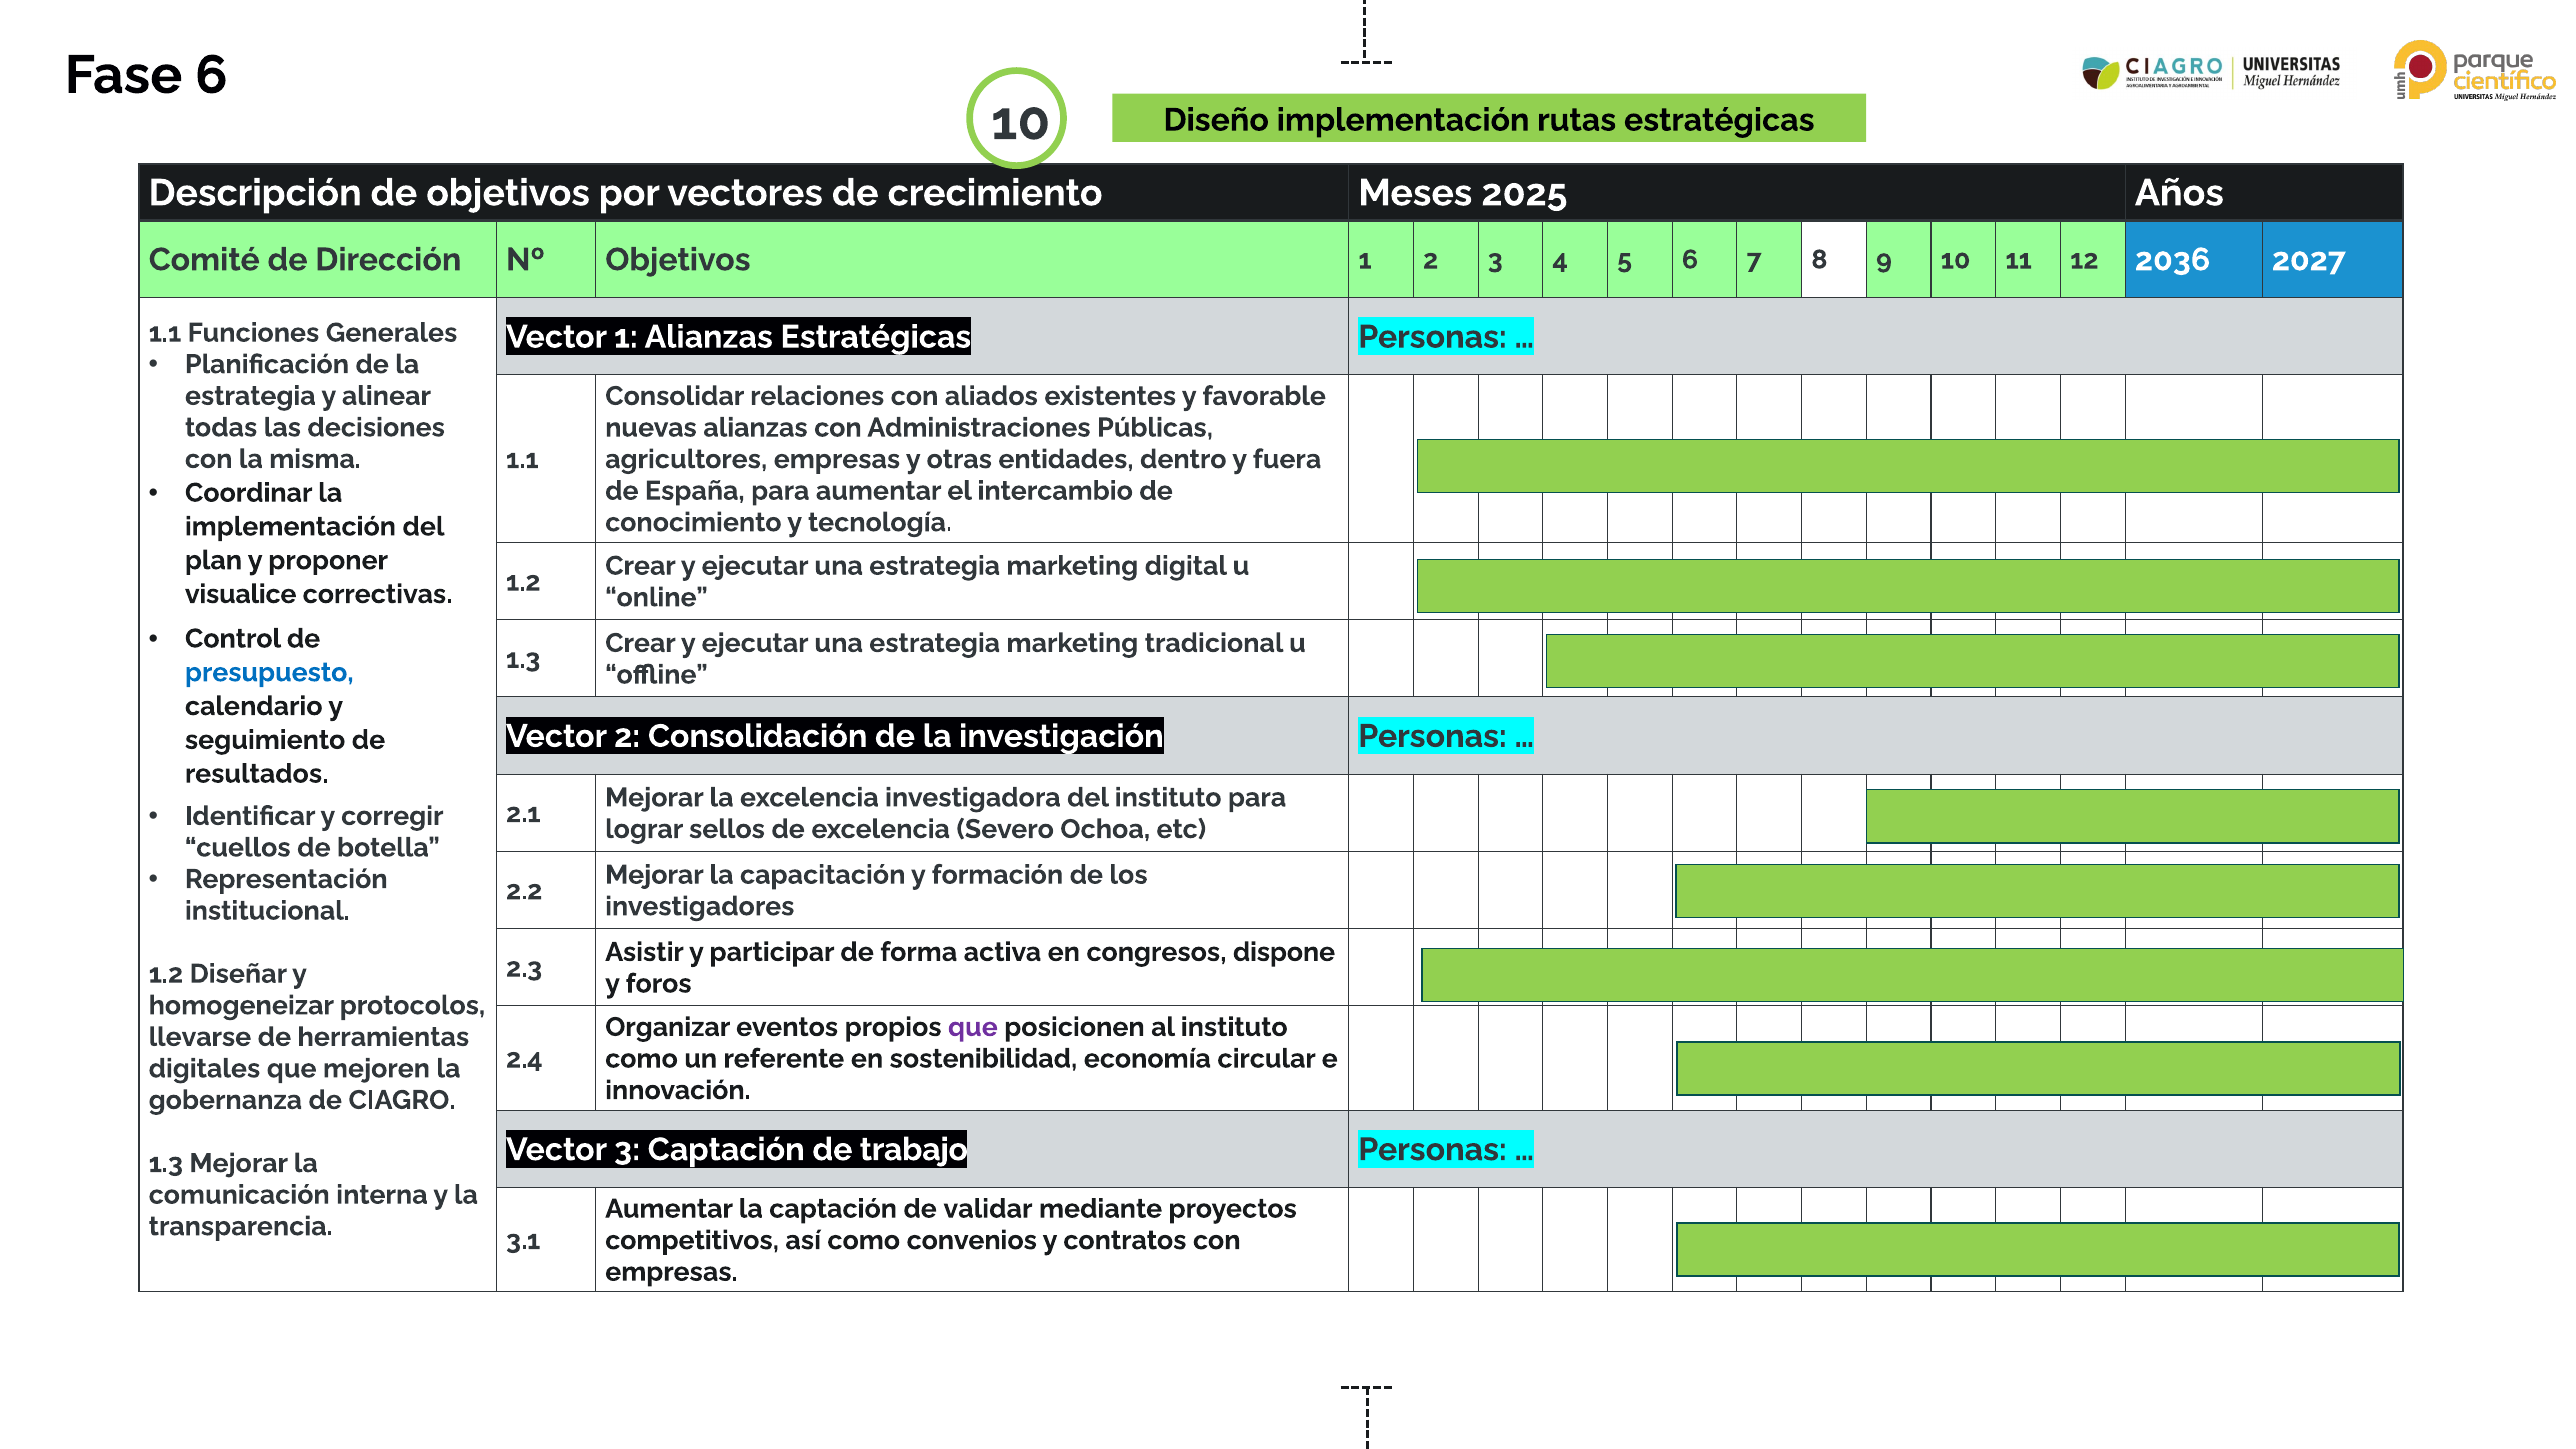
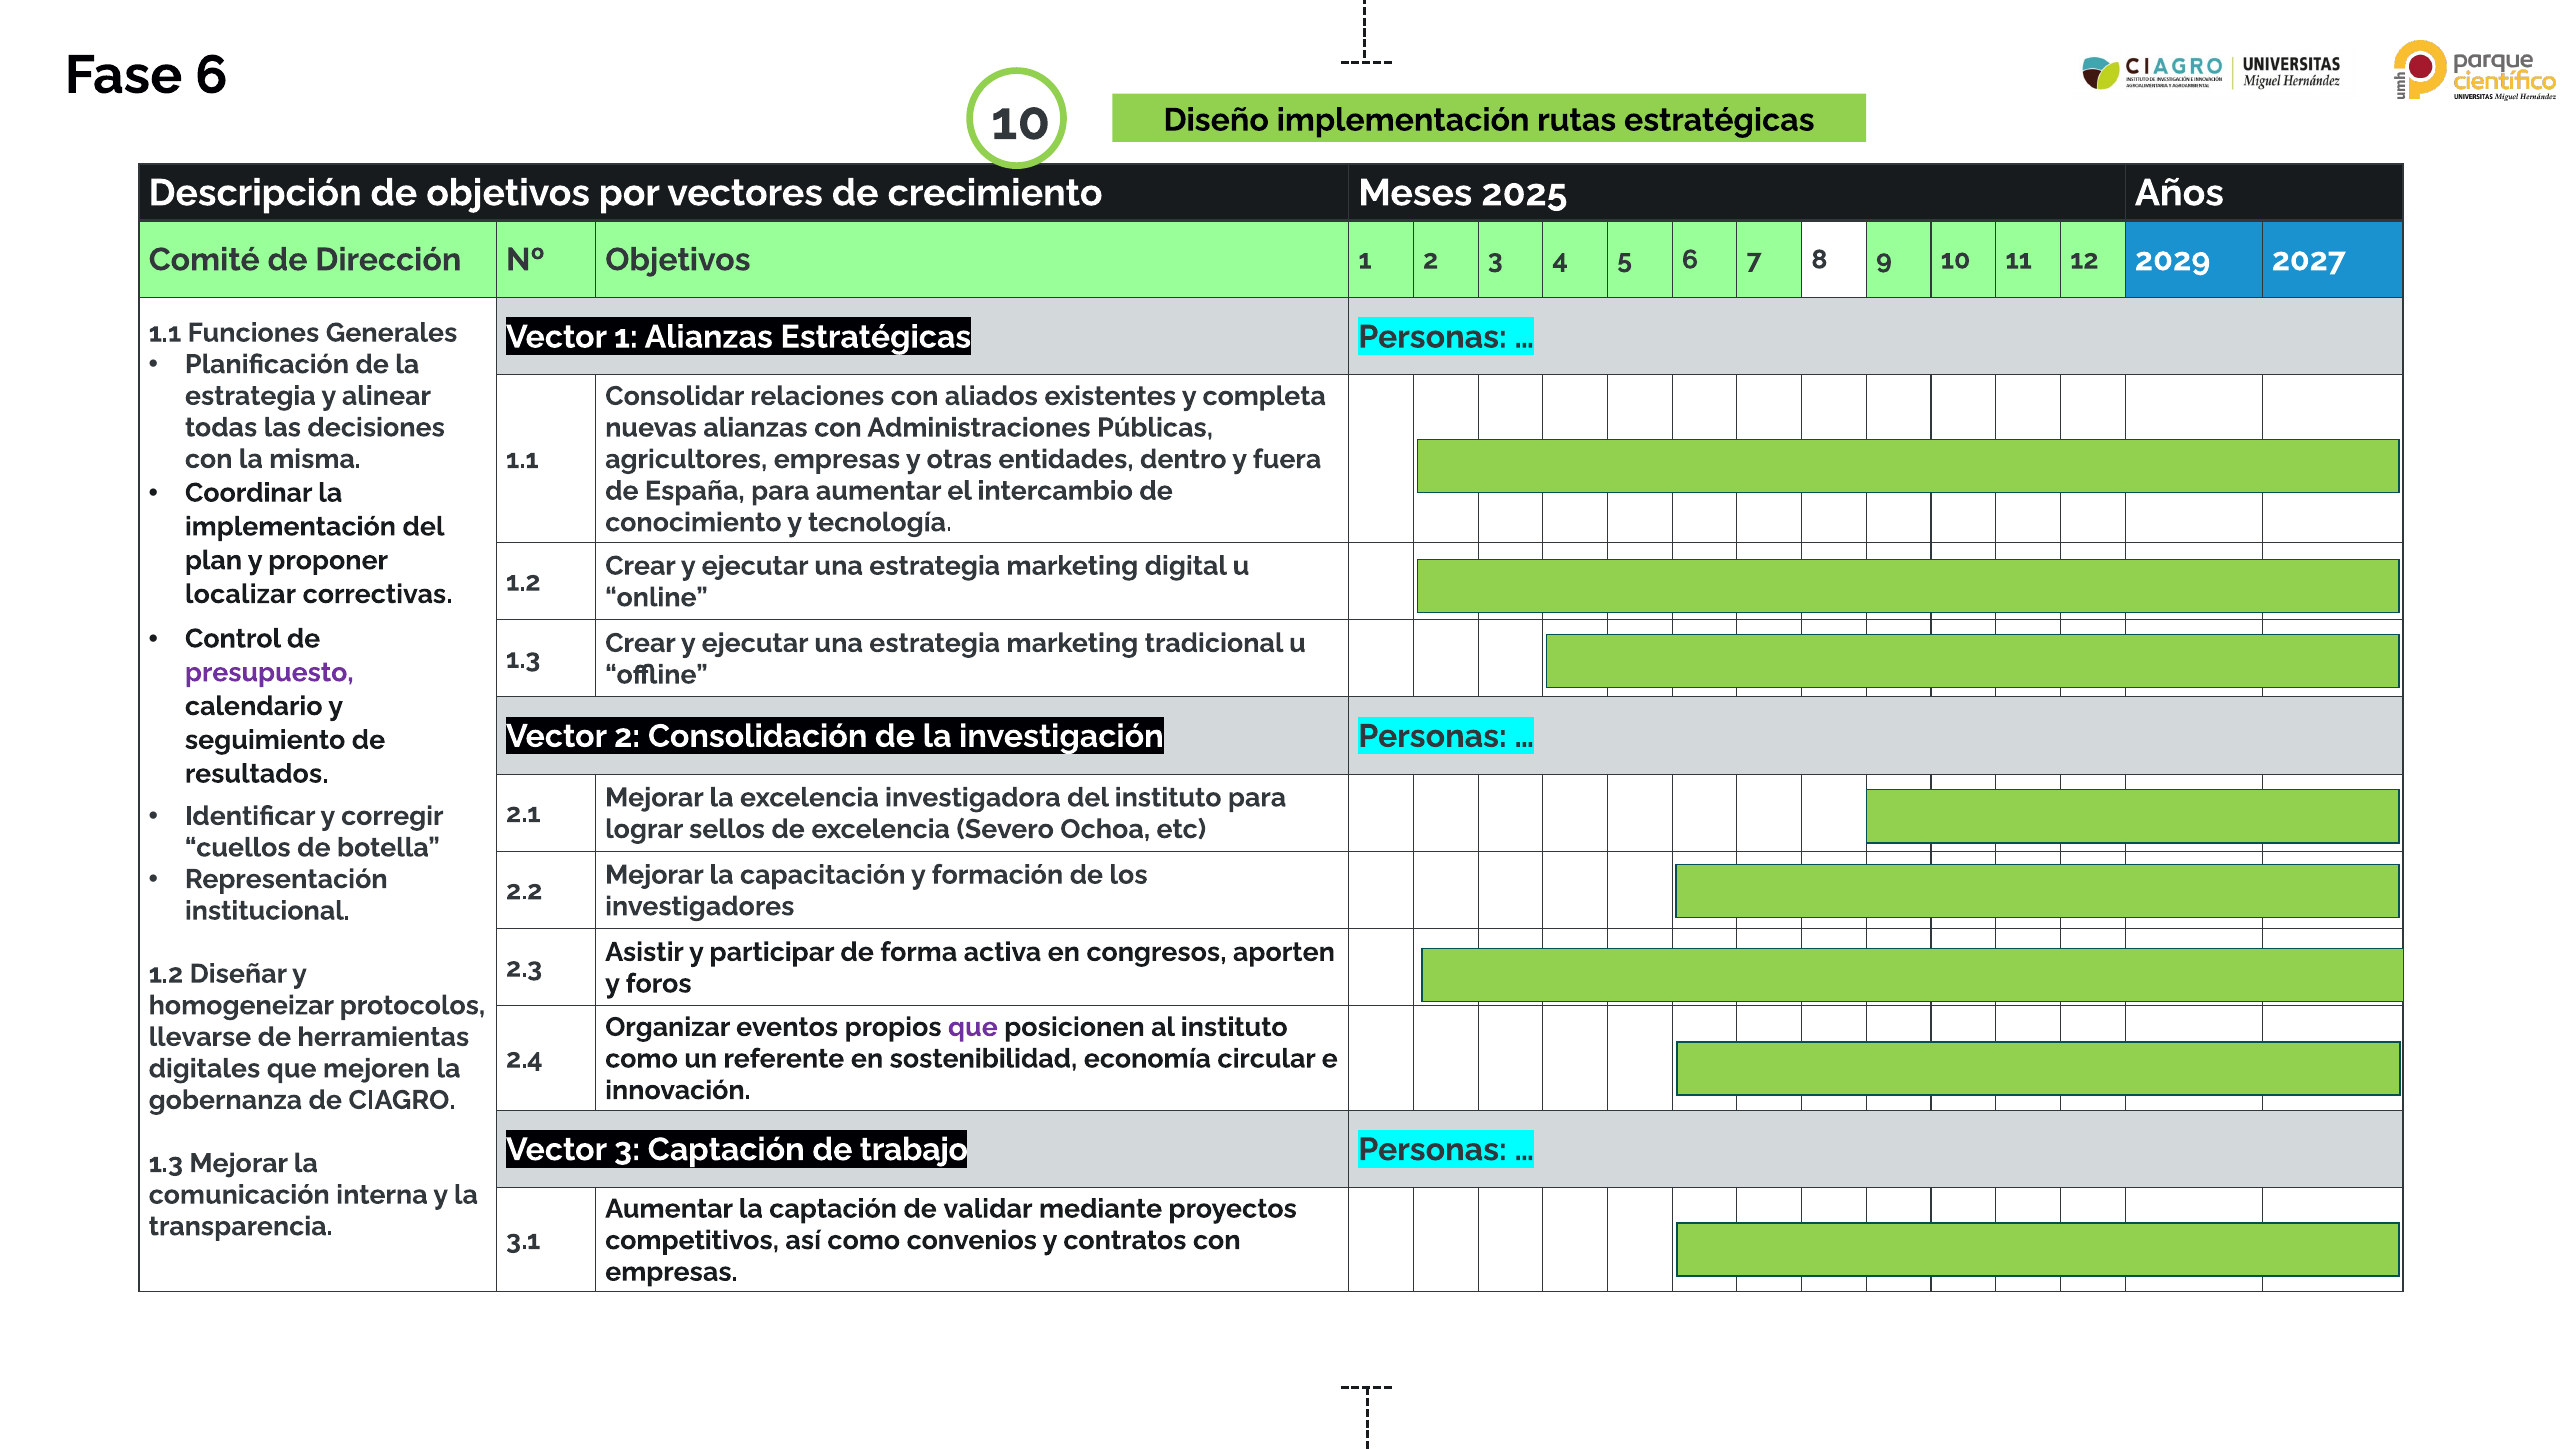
2036: 2036 -> 2029 (2173, 260)
favorable: favorable -> completa (1264, 396)
visualice: visualice -> localizar (240, 594)
presupuesto colour: blue -> purple (269, 673)
dispone: dispone -> aporten (1284, 952)
